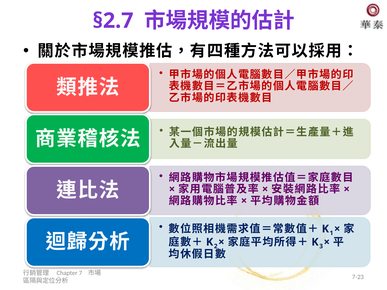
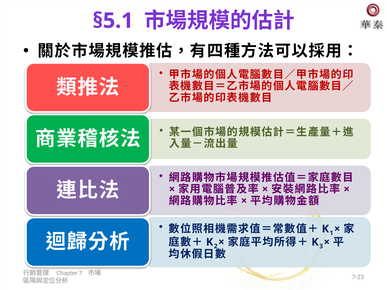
§2.7: §2.7 -> §5.1 (113, 21)
